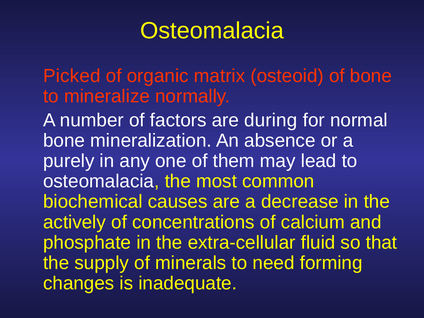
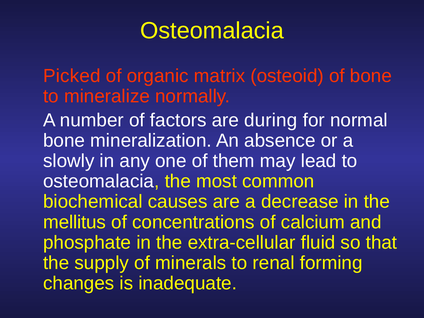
purely: purely -> slowly (69, 161)
actively: actively -> mellitus (75, 222)
need: need -> renal (274, 263)
